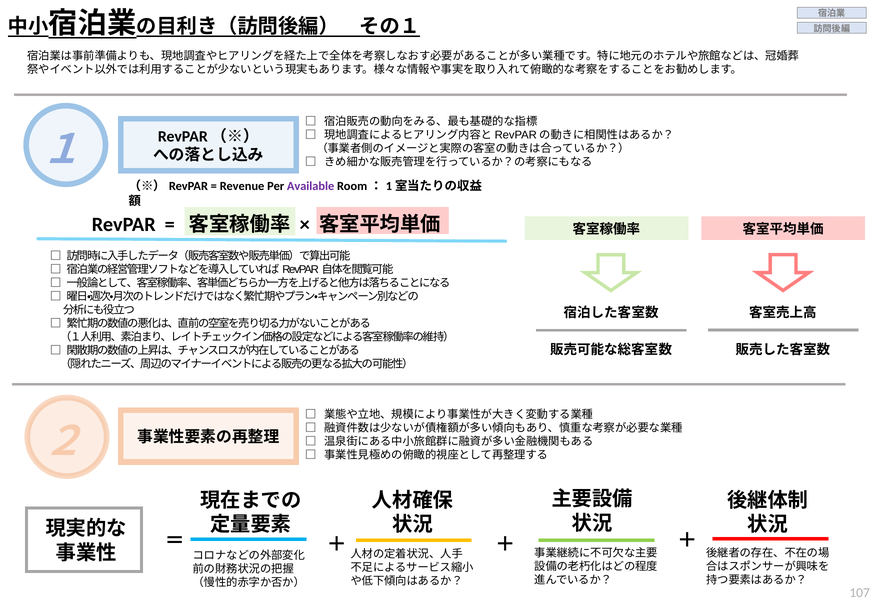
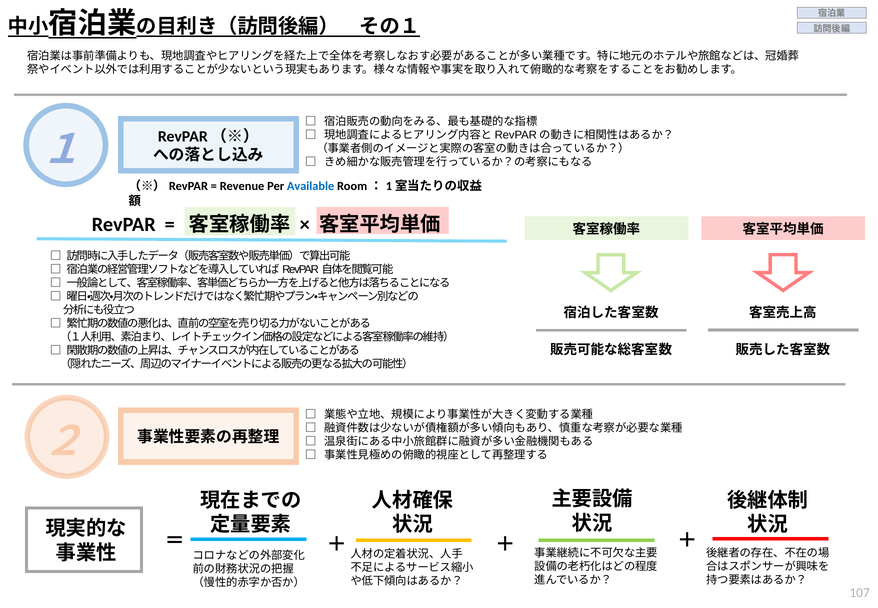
Available colour: purple -> blue (311, 186)
